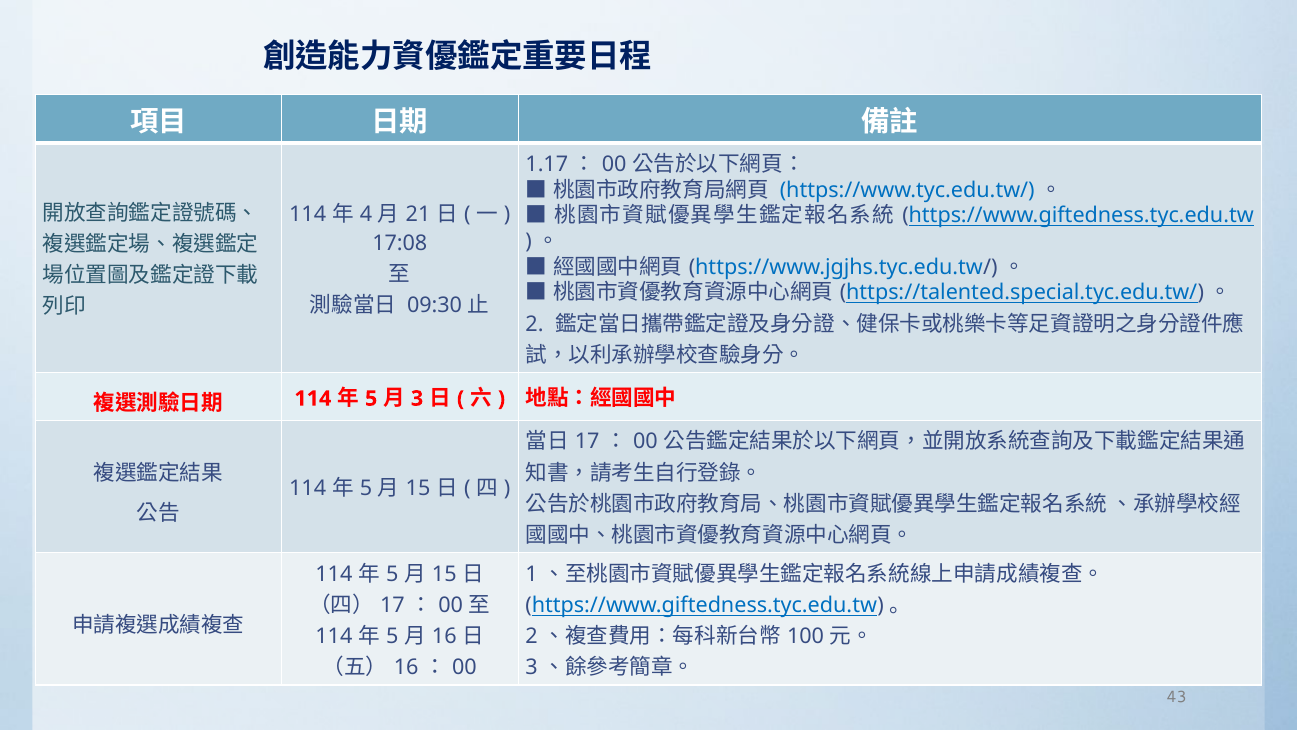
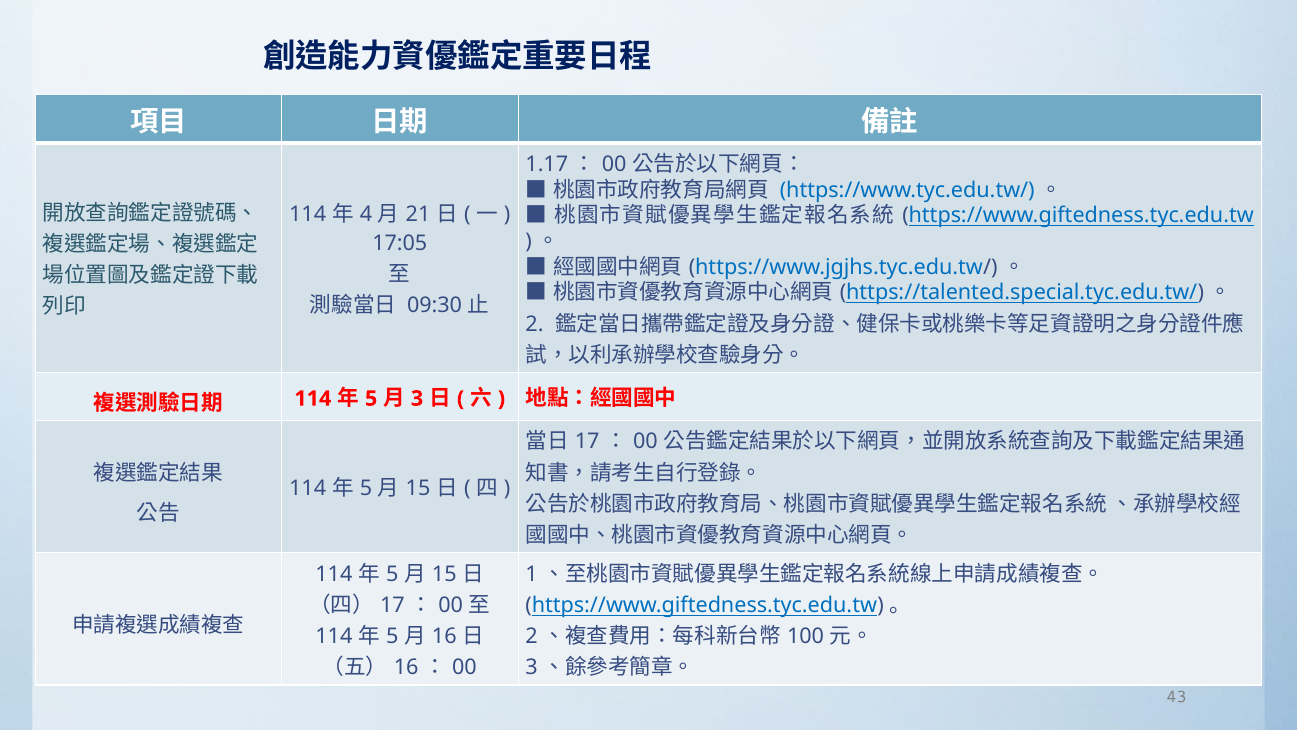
17:08: 17:08 -> 17:05 (400, 243)
